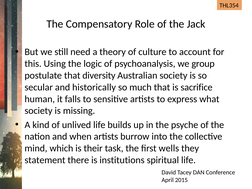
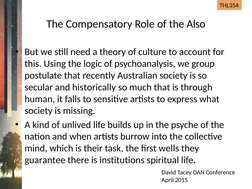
Jack: Jack -> Also (196, 24)
diversity: diversity -> recently (99, 75)
sacrifice: sacrifice -> through (197, 87)
statement: statement -> guarantee (45, 160)
